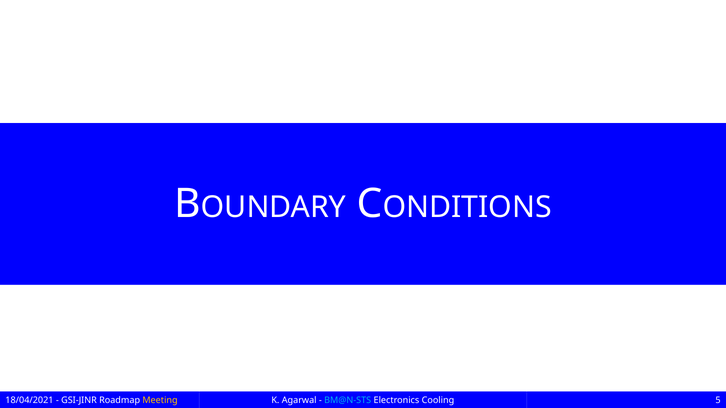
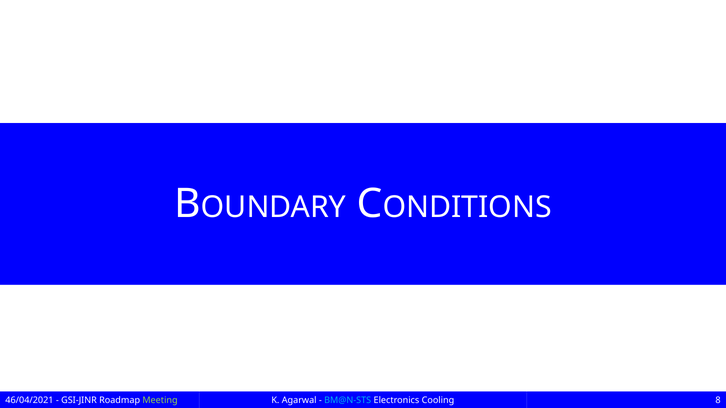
18/04/2021: 18/04/2021 -> 46/04/2021 (29, 400)
Meeting colour: yellow -> light green (160, 400)
5: 5 -> 8 (718, 400)
